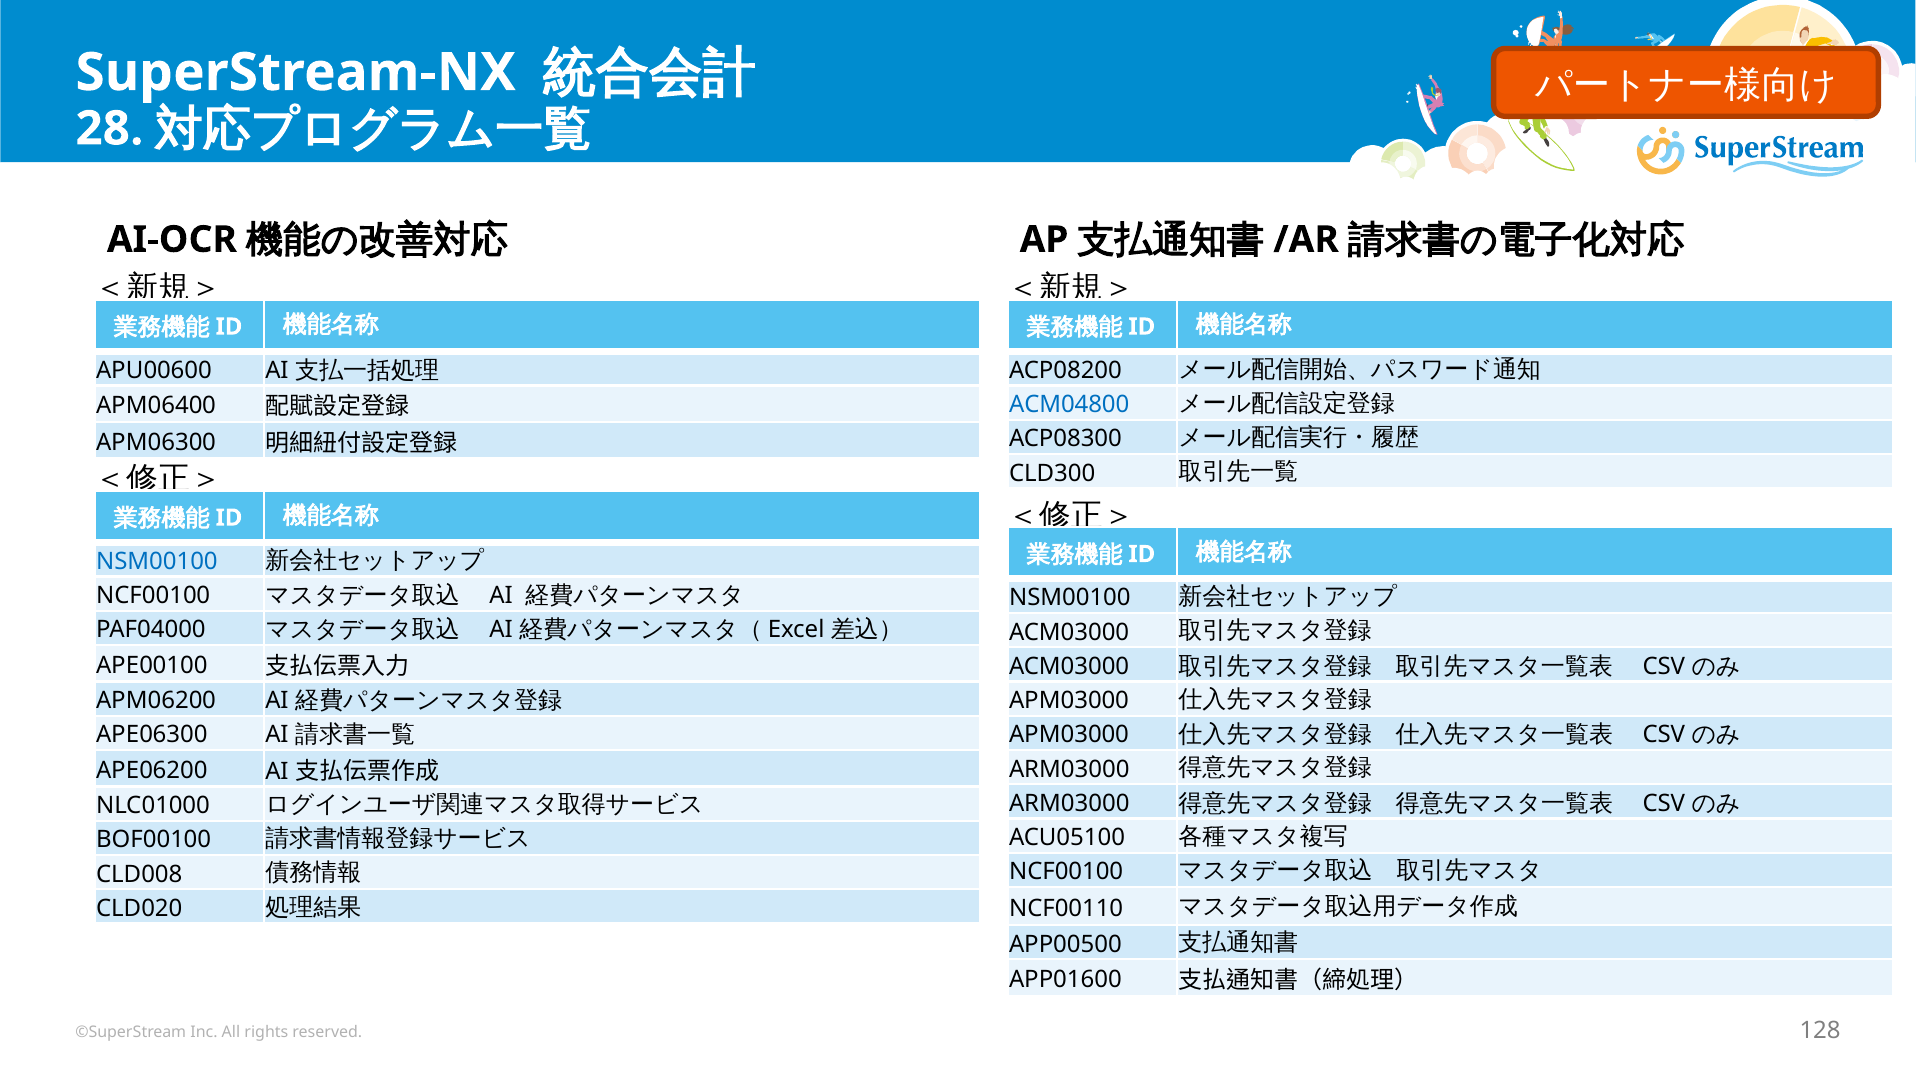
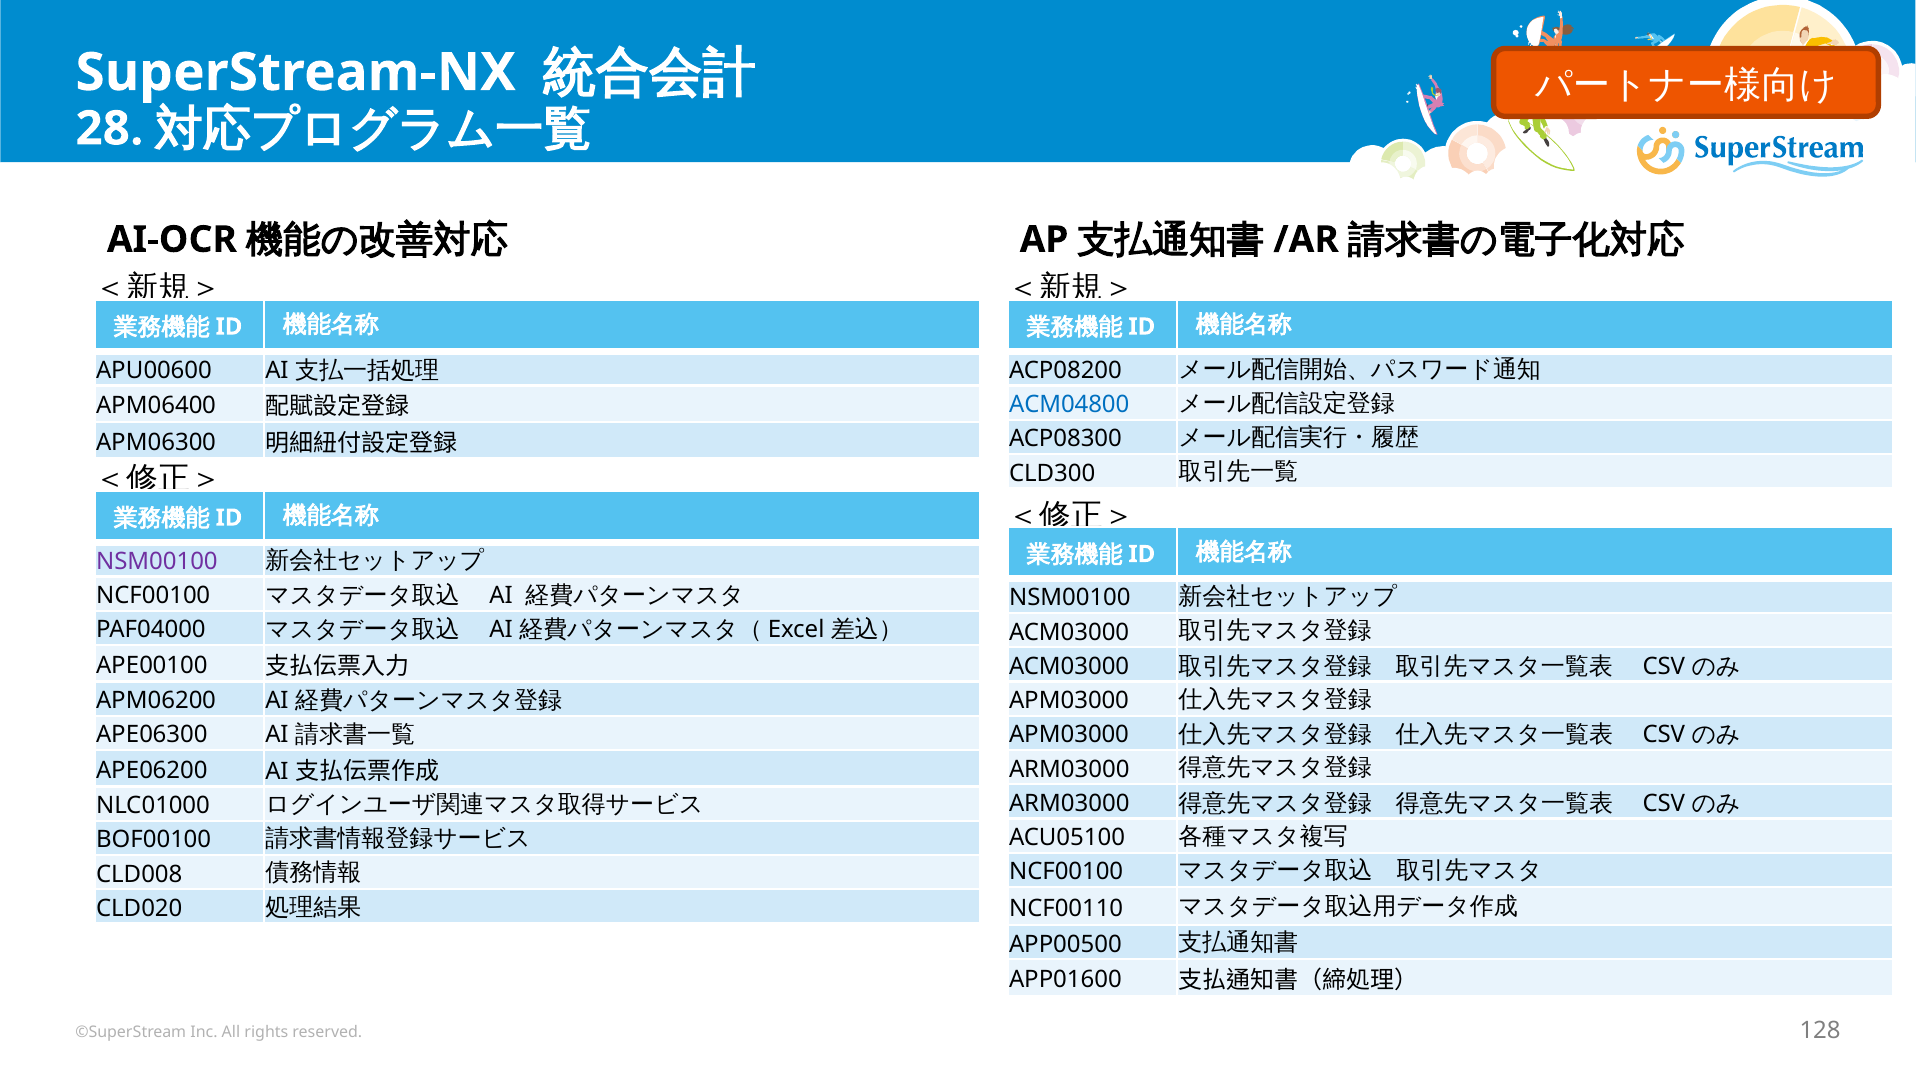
NSM00100 colour: blue -> purple (157, 561)
